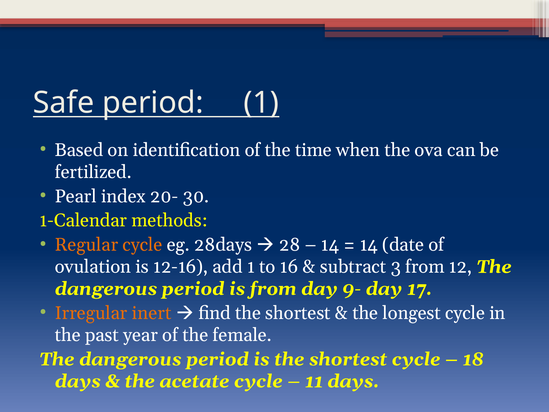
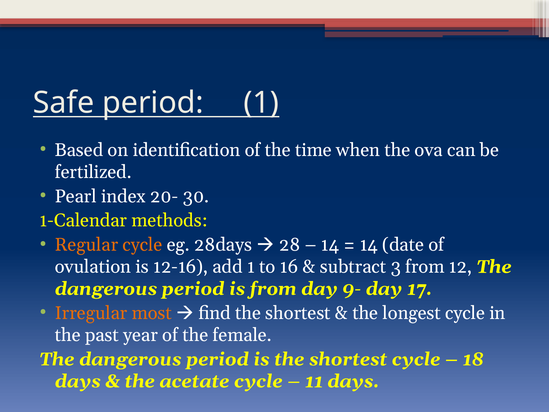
inert: inert -> most (152, 313)
